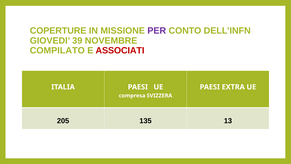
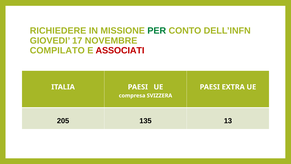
COPERTURE: COPERTURE -> RICHIEDERE (58, 31)
PER colour: purple -> green (157, 31)
39: 39 -> 17 (77, 41)
